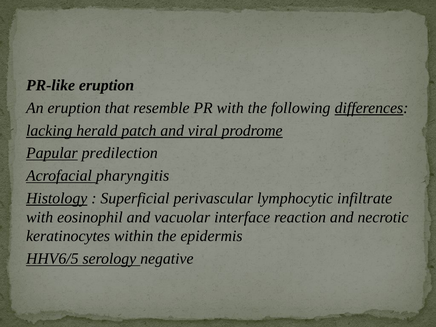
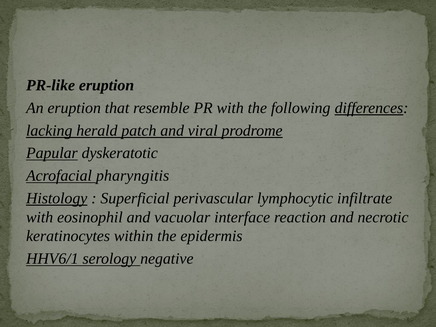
predilection: predilection -> dyskeratotic (120, 153)
HHV6/5: HHV6/5 -> HHV6/1 (52, 259)
